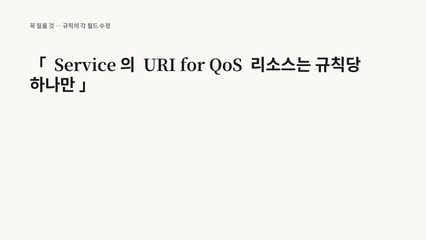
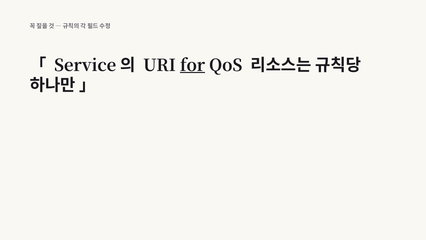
for underline: none -> present (192, 65)
